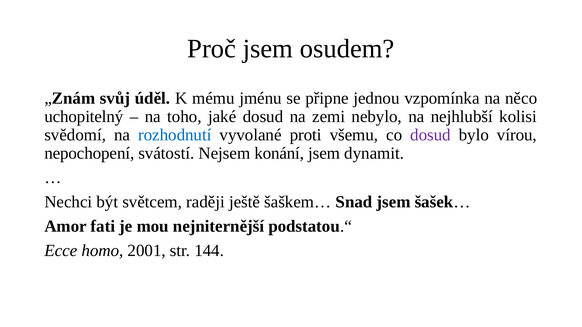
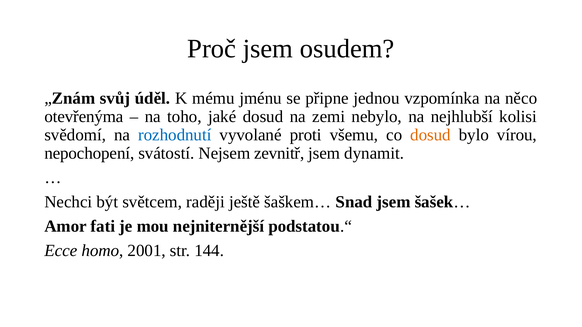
uchopitelný: uchopitelný -> otevřenýma (84, 117)
dosud colour: purple -> orange (430, 135)
konání: konání -> zevnitř (279, 153)
